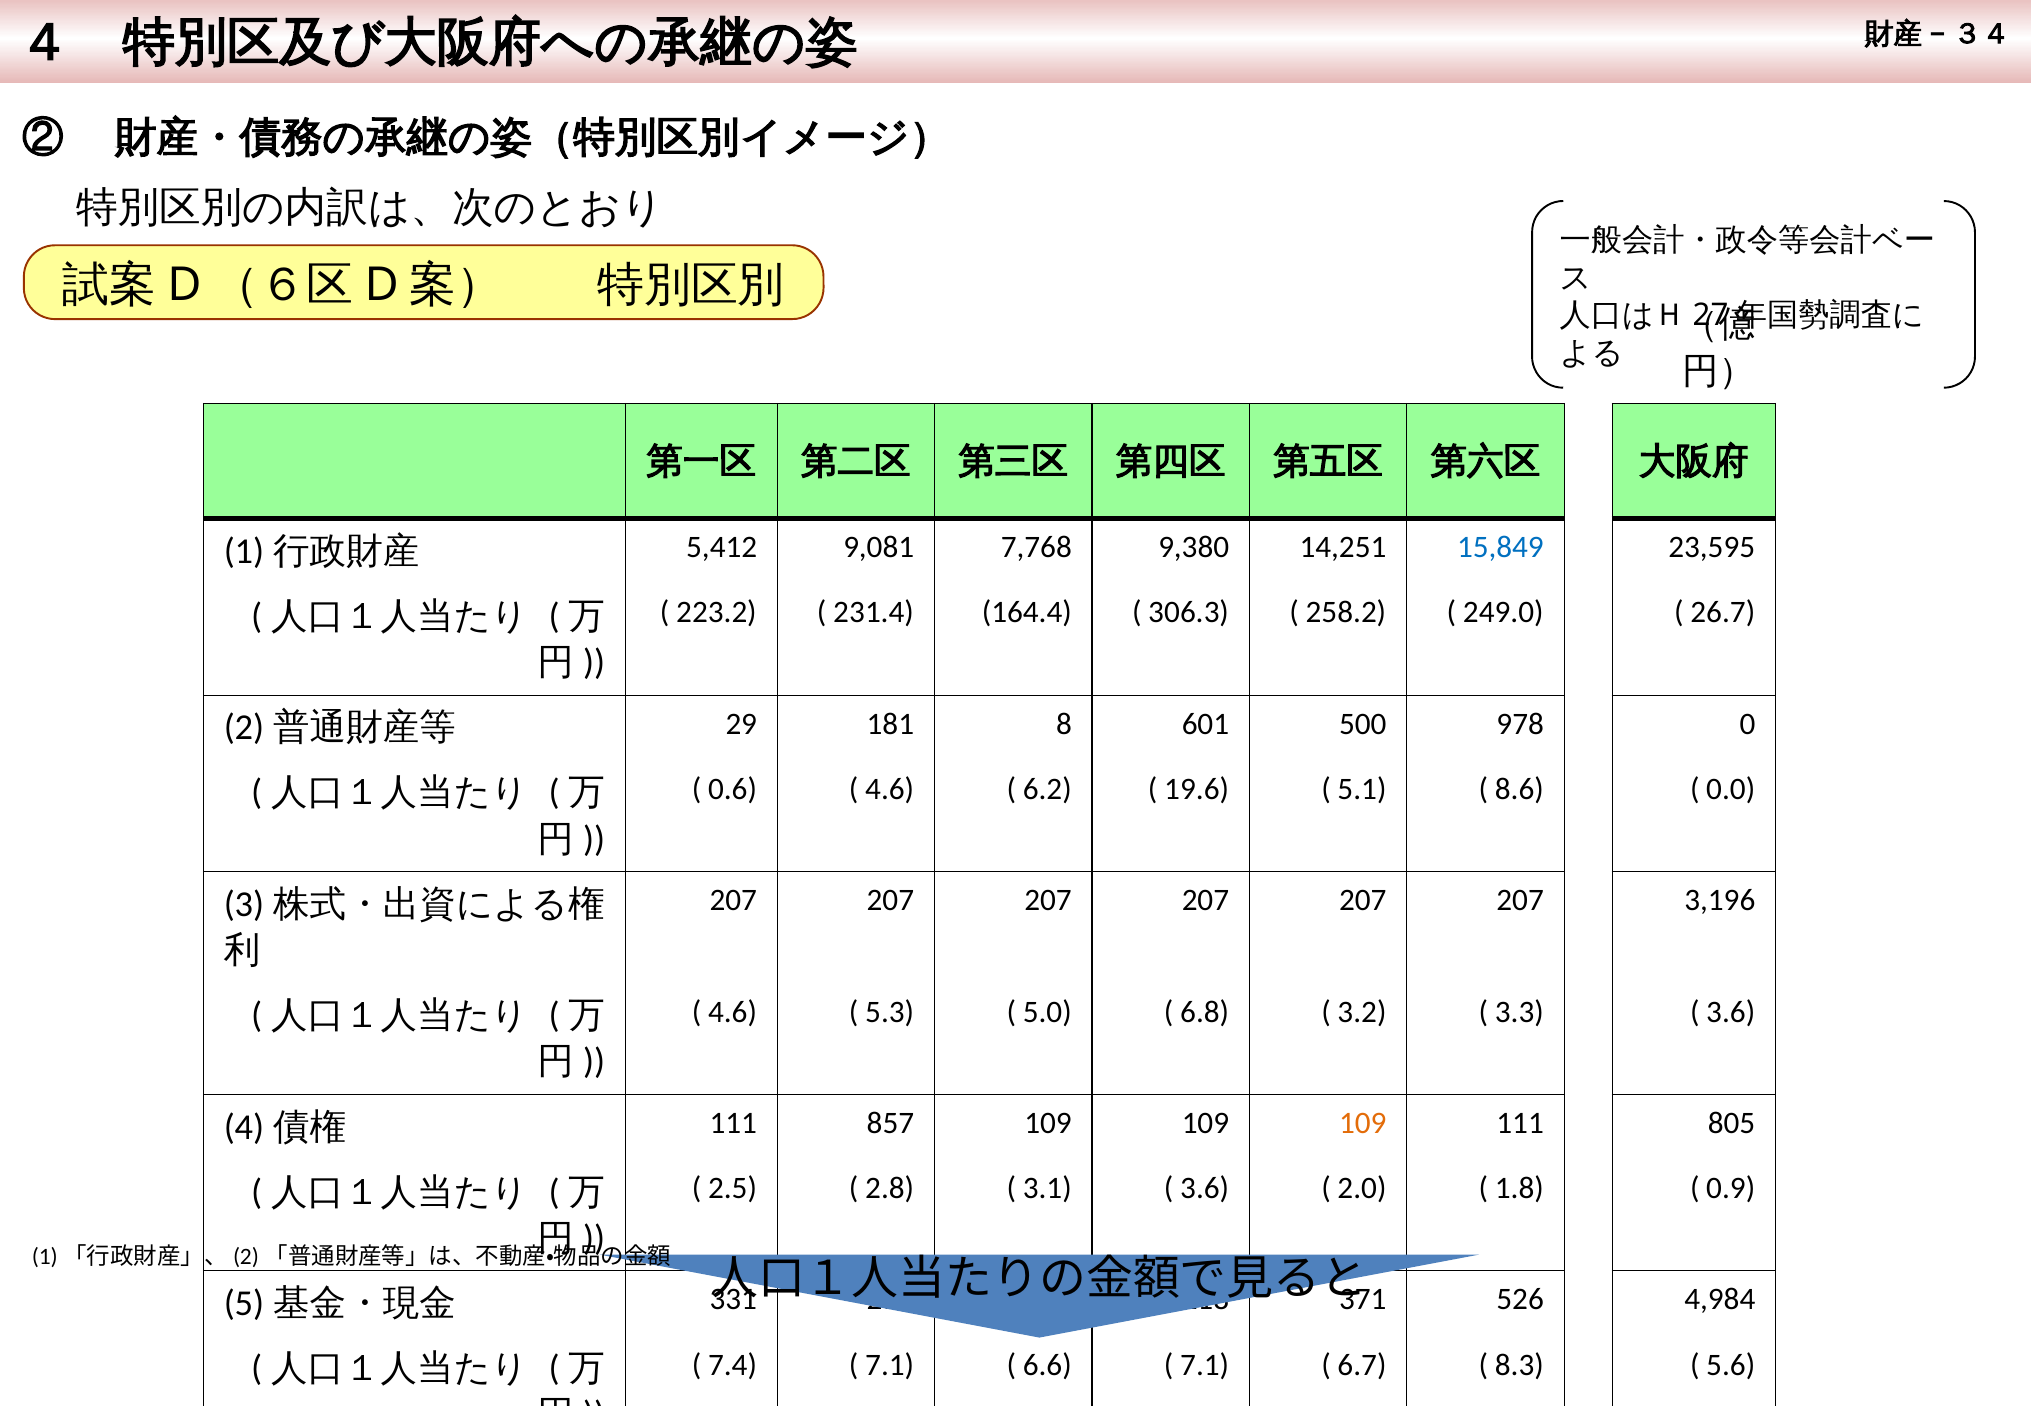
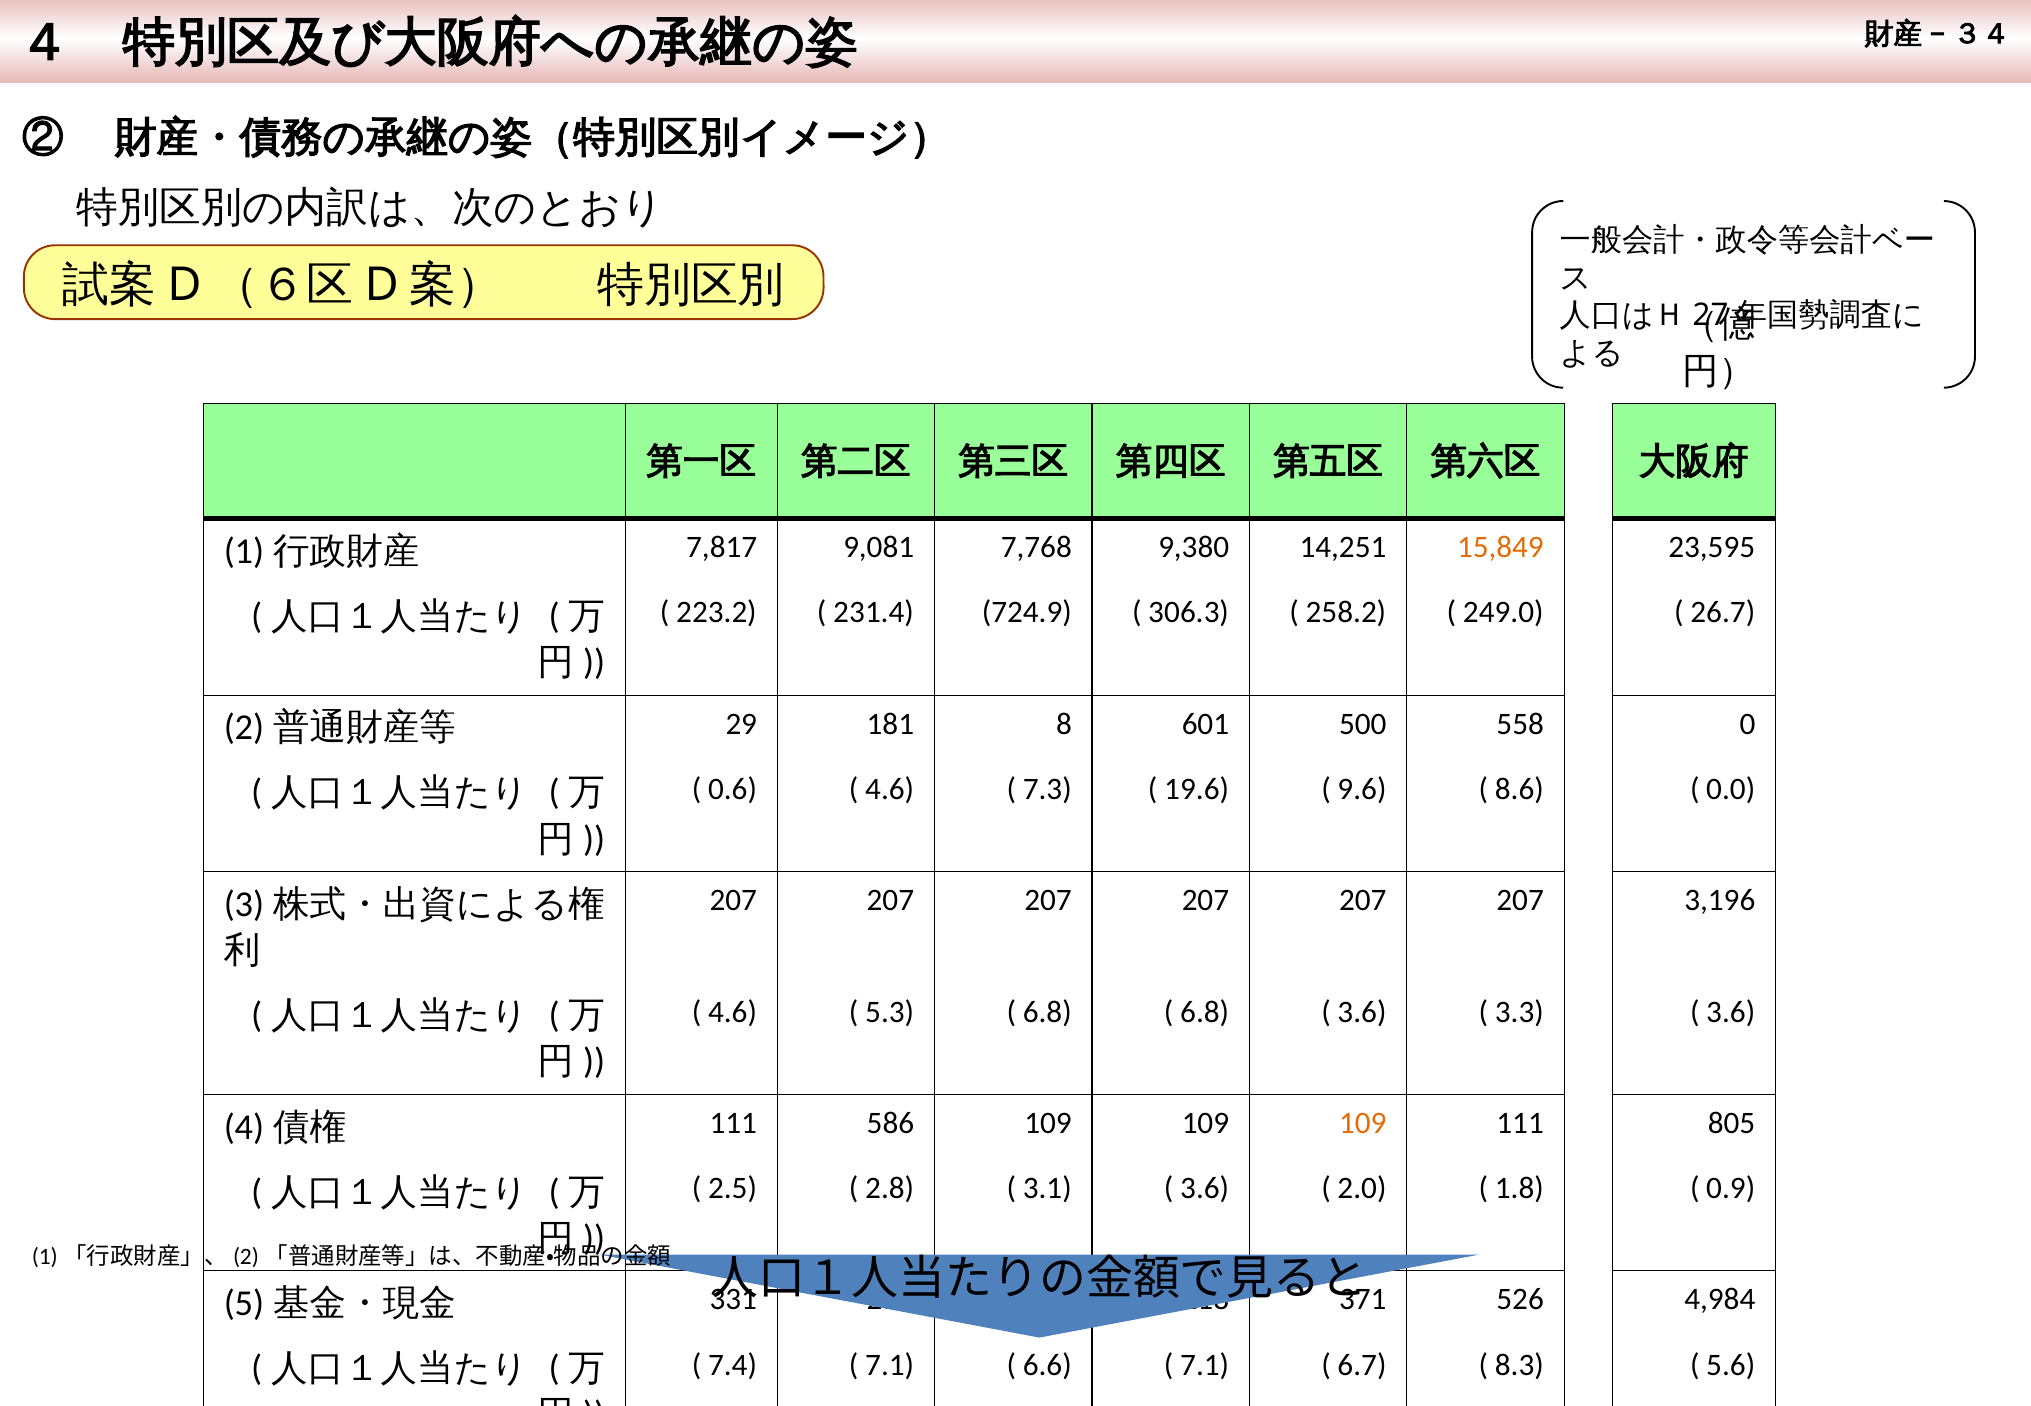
5,412: 5,412 -> 7,817 (722, 547)
15,849 colour: blue -> orange (1500, 547)
164.4: 164.4 -> 724.9 (1027, 613)
978: 978 -> 558 (1520, 724)
6.2: 6.2 -> 7.3 (1047, 789)
5.1: 5.1 -> 9.6 (1362, 789)
5.0: 5.0 -> 6.8 (1047, 1012)
3.2: 3.2 -> 3.6 (1362, 1012)
857: 857 -> 586 (890, 1123)
